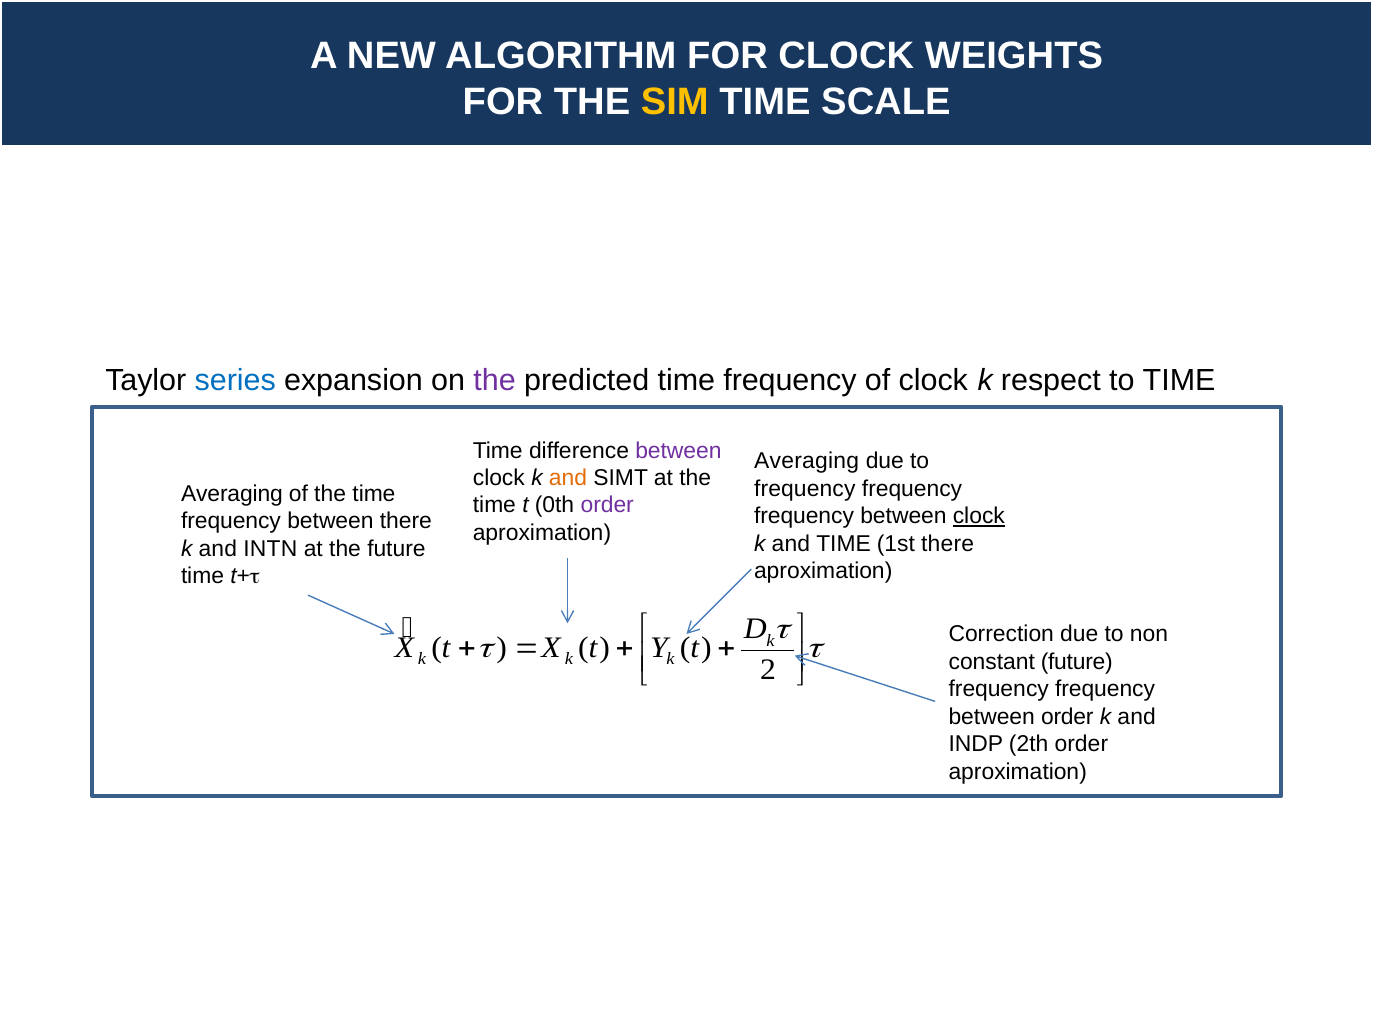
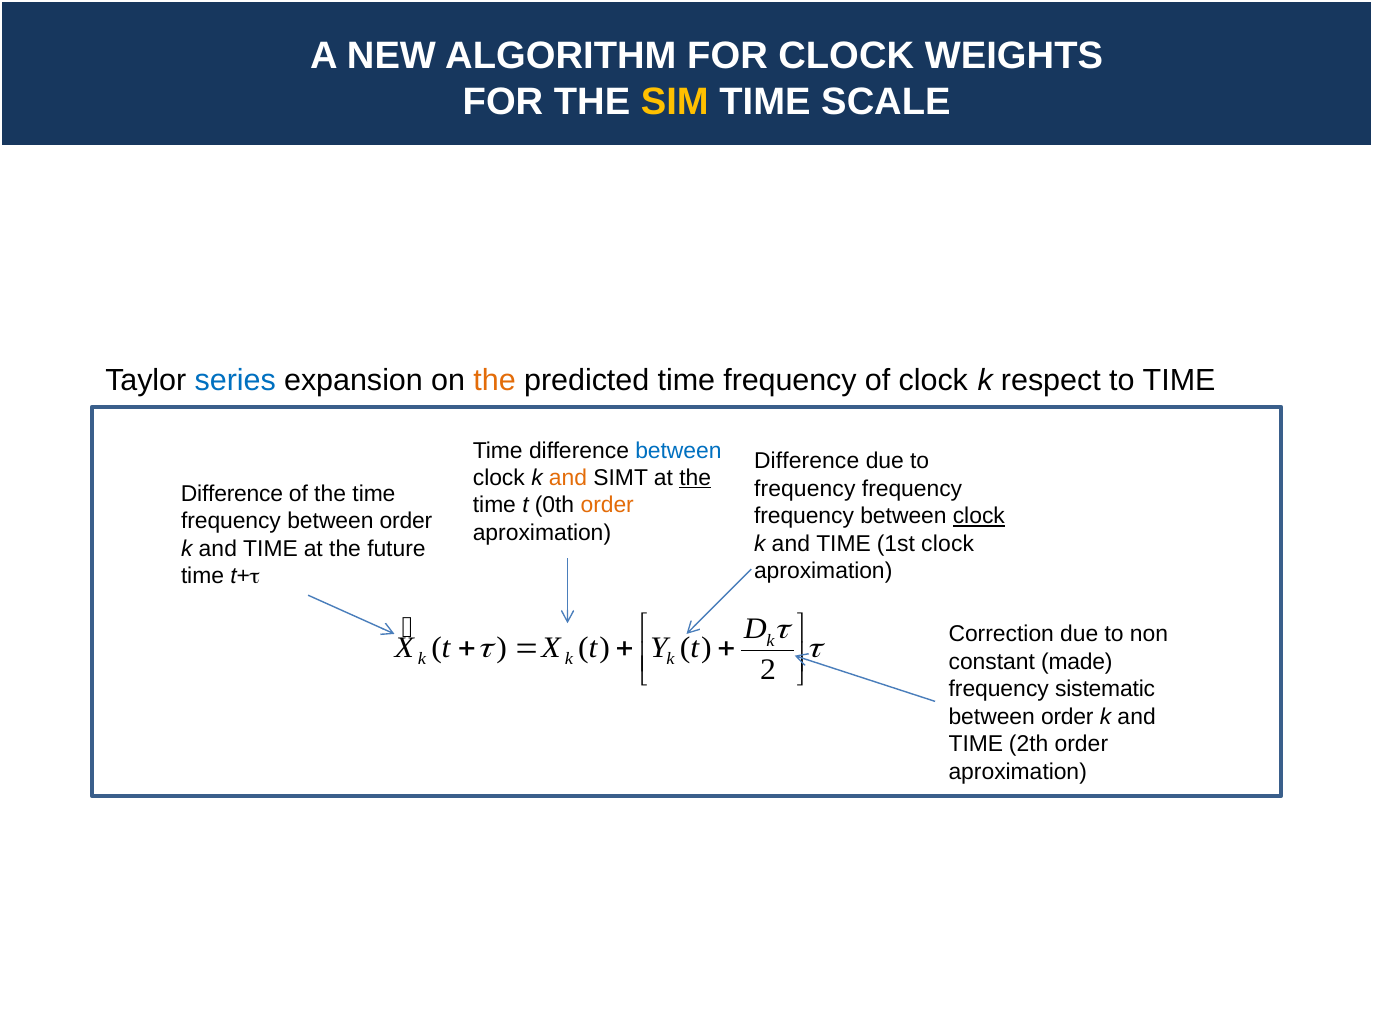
the colour: purple -> orange (495, 380)
between colour: purple -> blue (678, 450)
Averaging: Averaging -> Difference (807, 461)
the underline: none -> present (695, 478)
Averaging: Averaging -> Difference (232, 494)
order colour: purple -> orange (607, 505)
there: there -> order (406, 521)
1st there: there -> clock (948, 543)
INTN: INTN -> TIME (271, 549)
constant future: future -> made (1077, 662)
frequency: frequency -> sistematic (1105, 689)
INDP: INDP -> TIME (976, 744)
